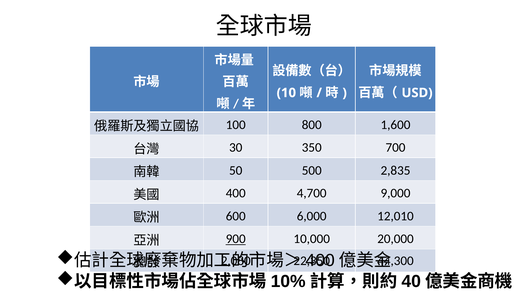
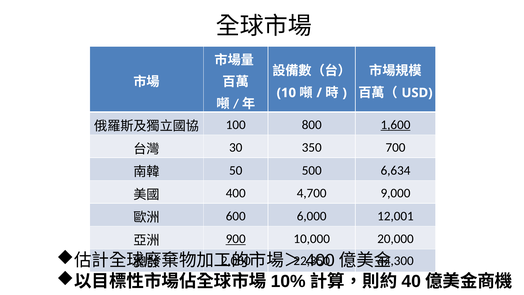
1,600 underline: none -> present (395, 125)
2,835: 2,835 -> 6,634 (395, 170)
12,010: 12,010 -> 12,001 (395, 216)
